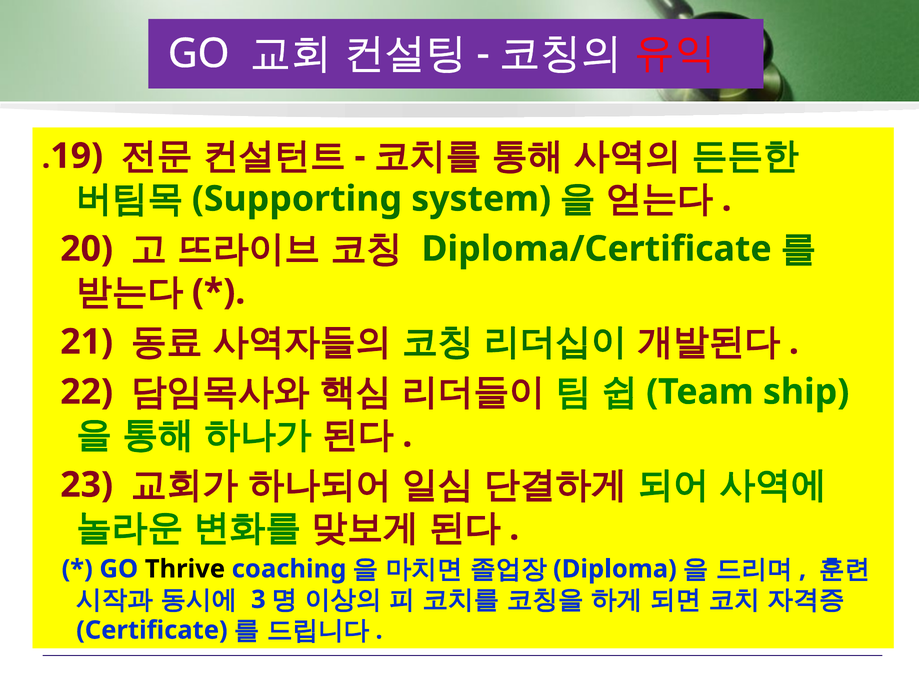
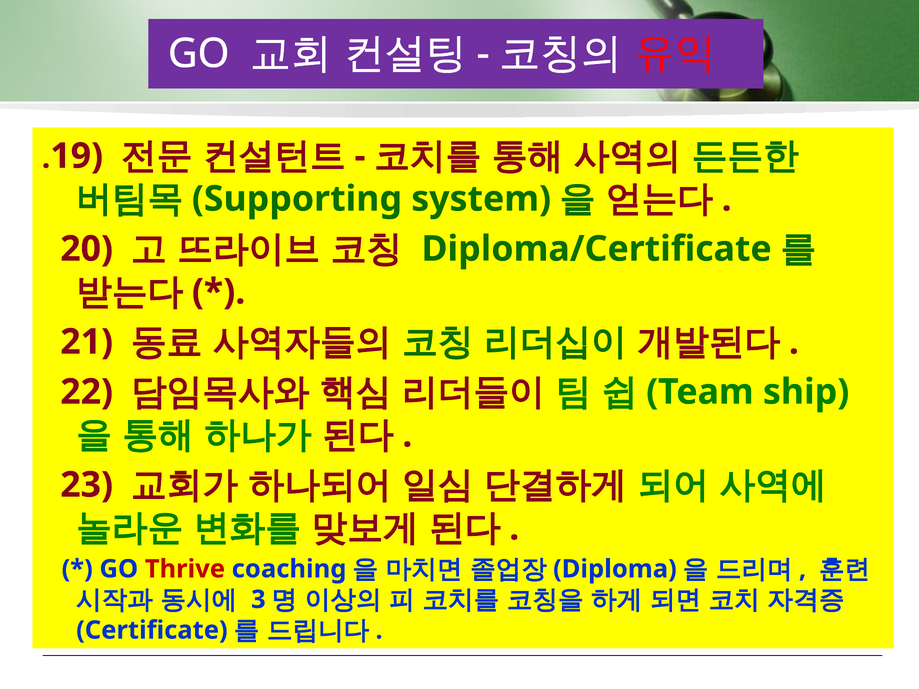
Thrive colour: black -> red (185, 569)
